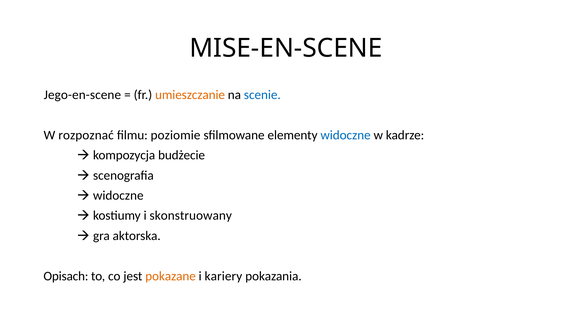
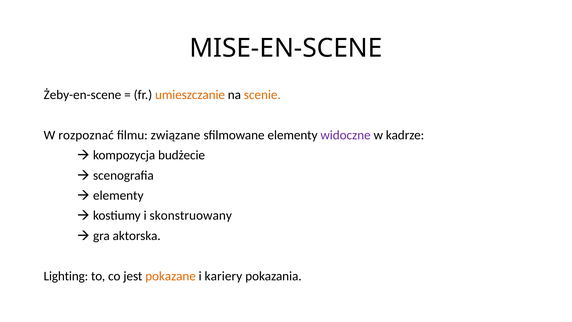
Jego-en-scene: Jego-en-scene -> Żeby-en-scene (82, 95)
scenie colour: blue -> orange (262, 95)
poziomie: poziomie -> związane (176, 135)
widoczne colour: blue -> purple (346, 135)
widoczne: widoczne -> elementy (118, 195)
Opisach: Opisach -> Lighting (66, 276)
